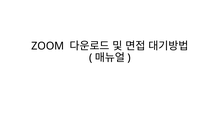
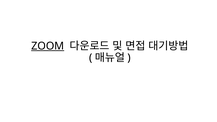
ZOOM underline: none -> present (48, 46)
